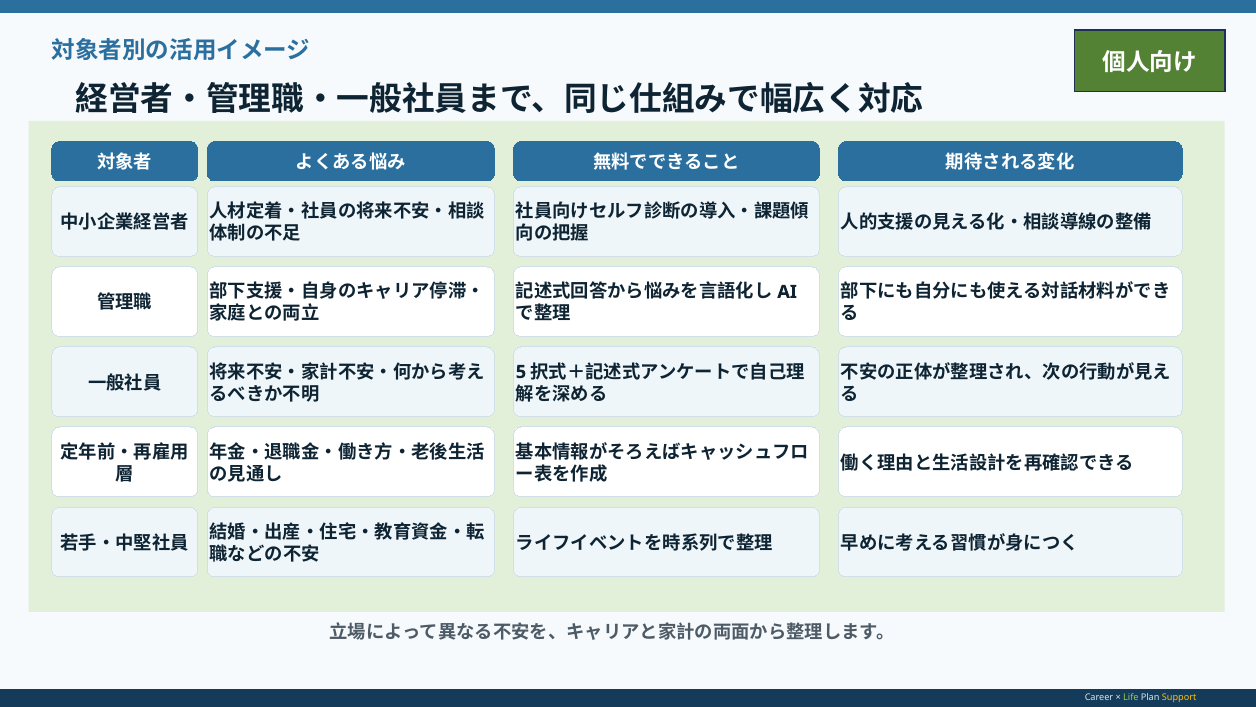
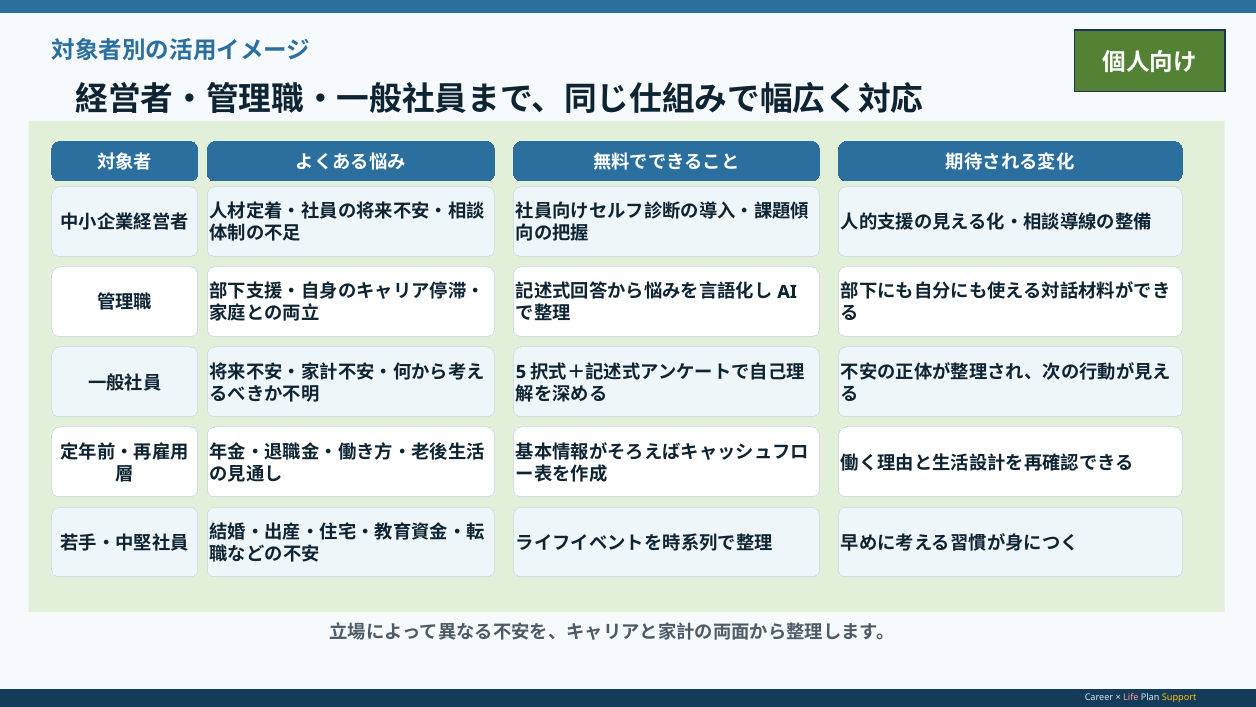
Life colour: light green -> pink (1131, 697)
